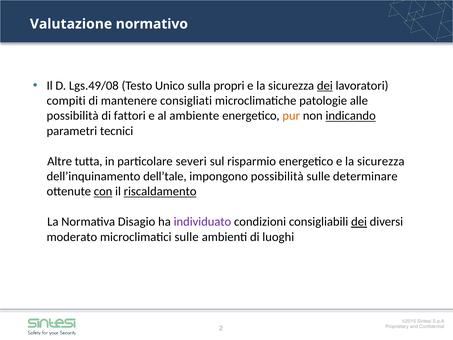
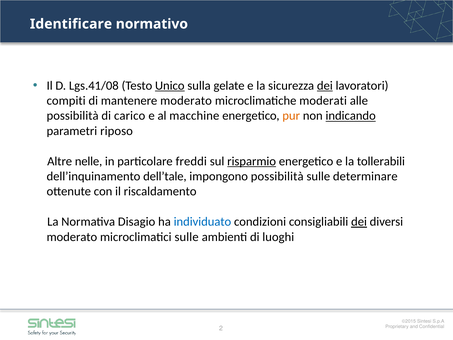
Valutazione: Valutazione -> Identificare (71, 24)
Lgs.49/08: Lgs.49/08 -> Lgs.41/08 (94, 85)
Unico underline: none -> present (170, 85)
propri: propri -> gelate (229, 85)
mantenere consigliati: consigliati -> moderato (186, 101)
patologie: patologie -> moderati (323, 101)
fattori: fattori -> carico (130, 116)
ambiente: ambiente -> macchine (194, 116)
tecnici: tecnici -> riposo (117, 131)
tutta: tutta -> nelle (89, 161)
severi: severi -> freddi (191, 161)
risparmio underline: none -> present (252, 161)
energetico e la sicurezza: sicurezza -> tollerabili (381, 161)
con underline: present -> none (103, 191)
riscaldamento underline: present -> none (160, 191)
individuato colour: purple -> blue (202, 222)
